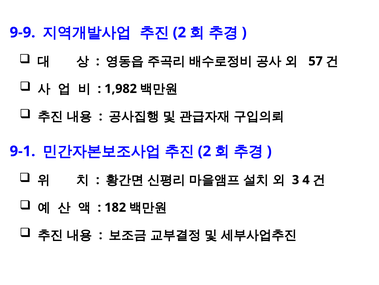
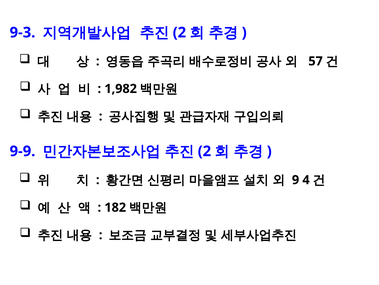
9-9: 9-9 -> 9-3 (22, 32)
9-1: 9-1 -> 9-9 (22, 151)
3: 3 -> 9 (296, 179)
